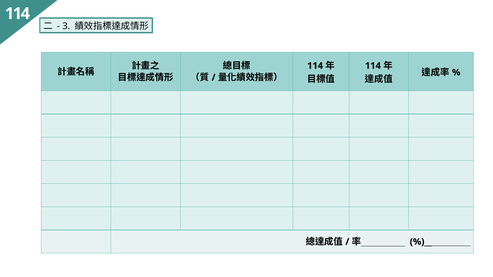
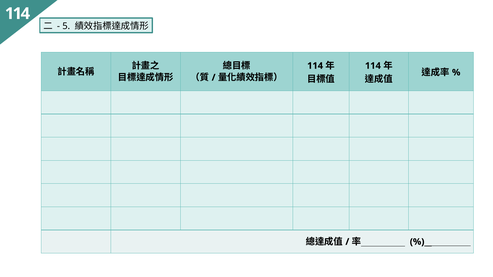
3: 3 -> 5 (66, 26)
